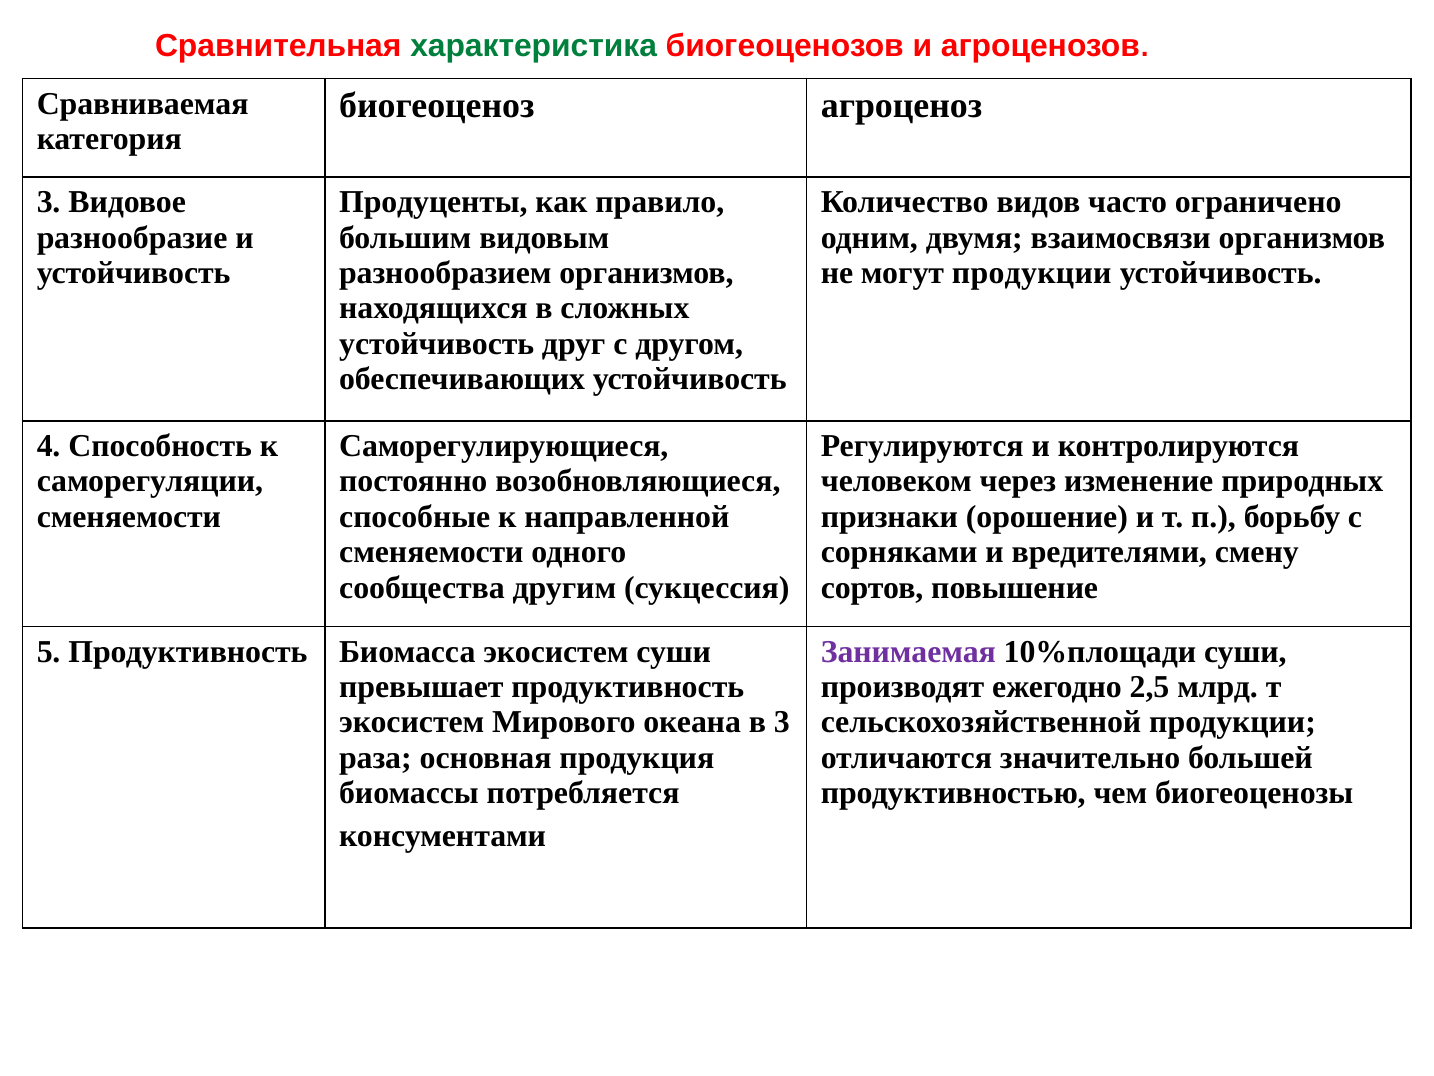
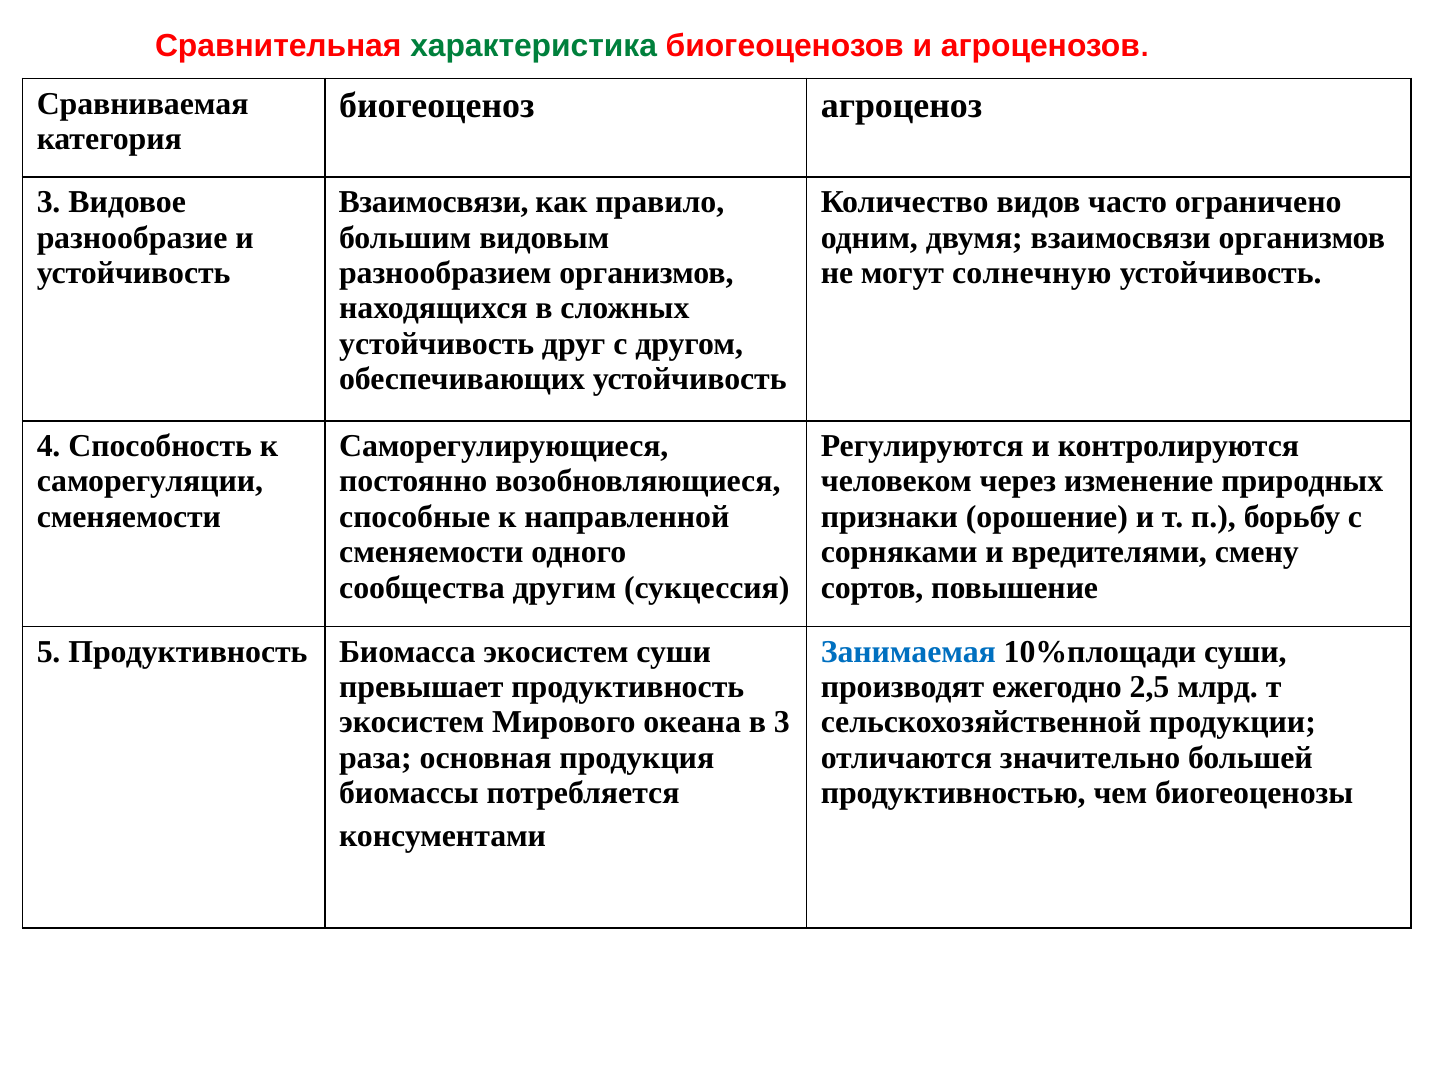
Продуценты: Продуценты -> Взаимосвязи (434, 202)
могут продукции: продукции -> солнечную (1032, 273)
Занимаемая colour: purple -> blue (908, 651)
